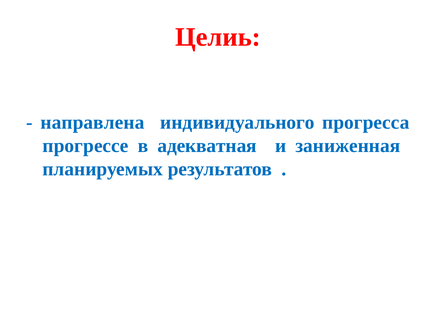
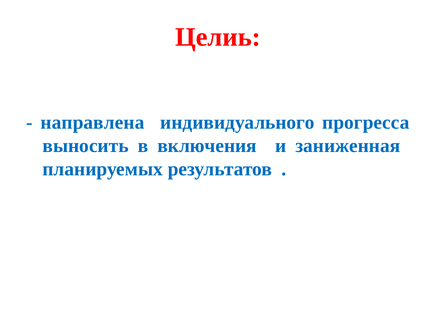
прогрессе: прогрессе -> выносить (86, 146)
адекватная: адекватная -> включения (207, 146)
